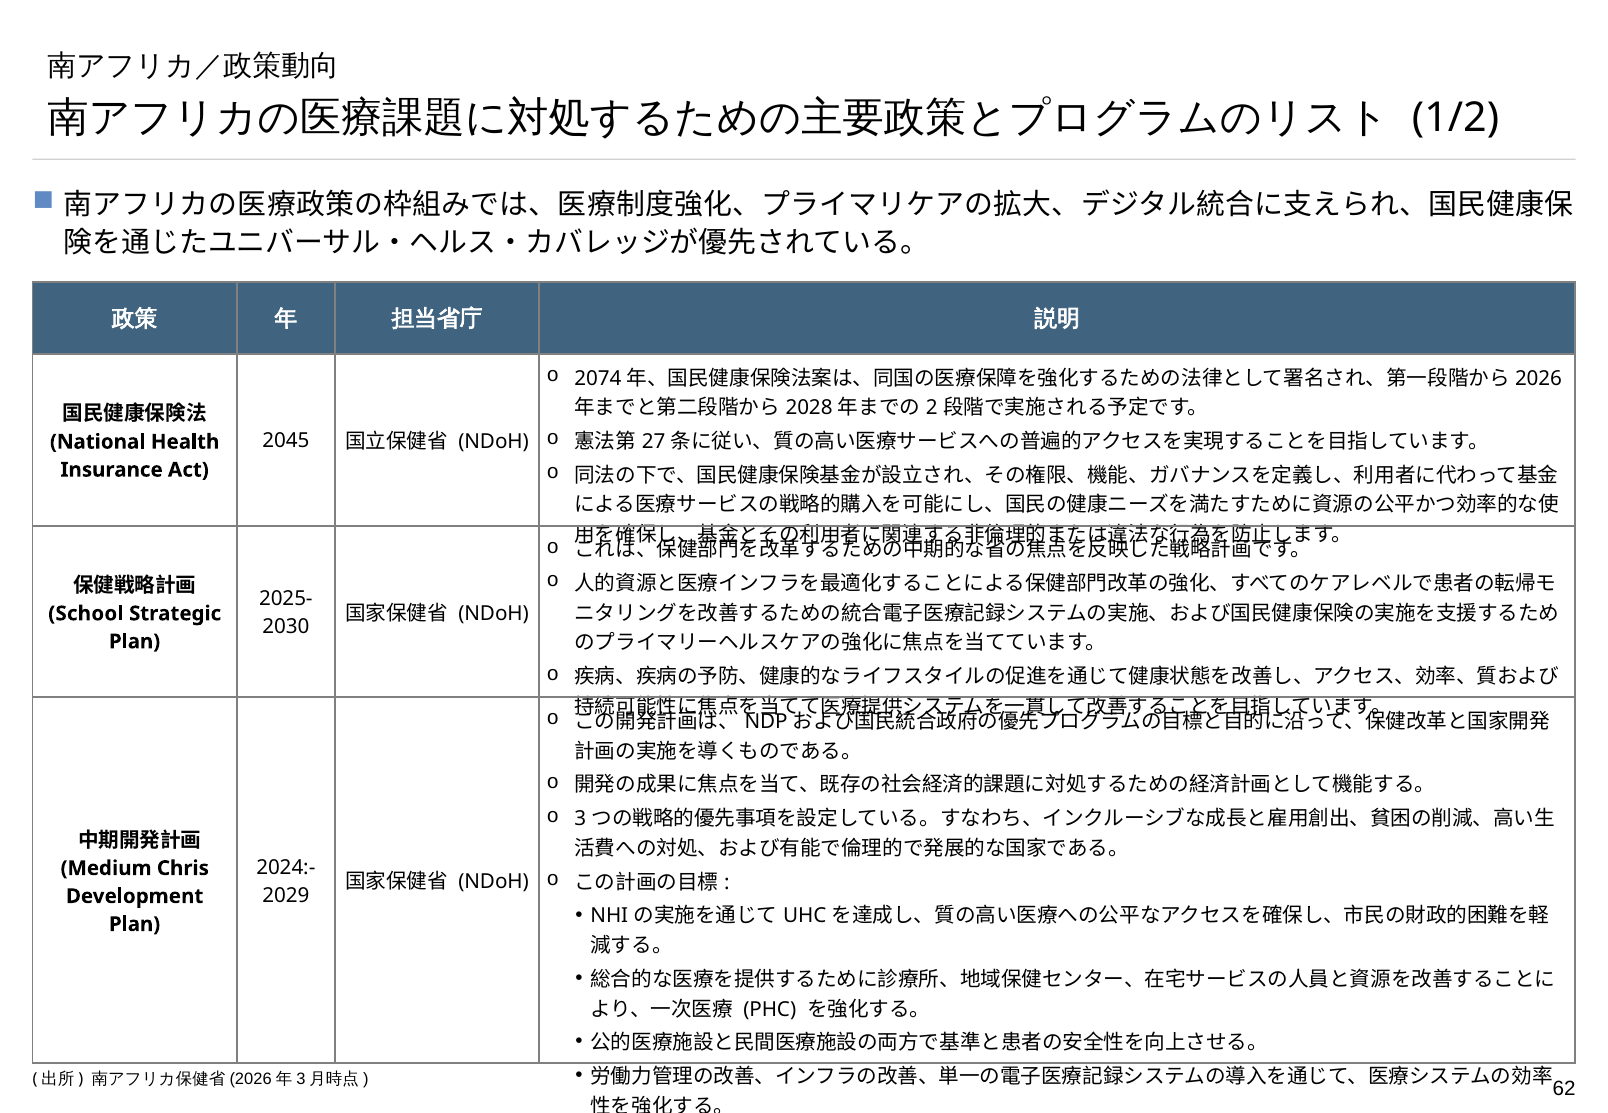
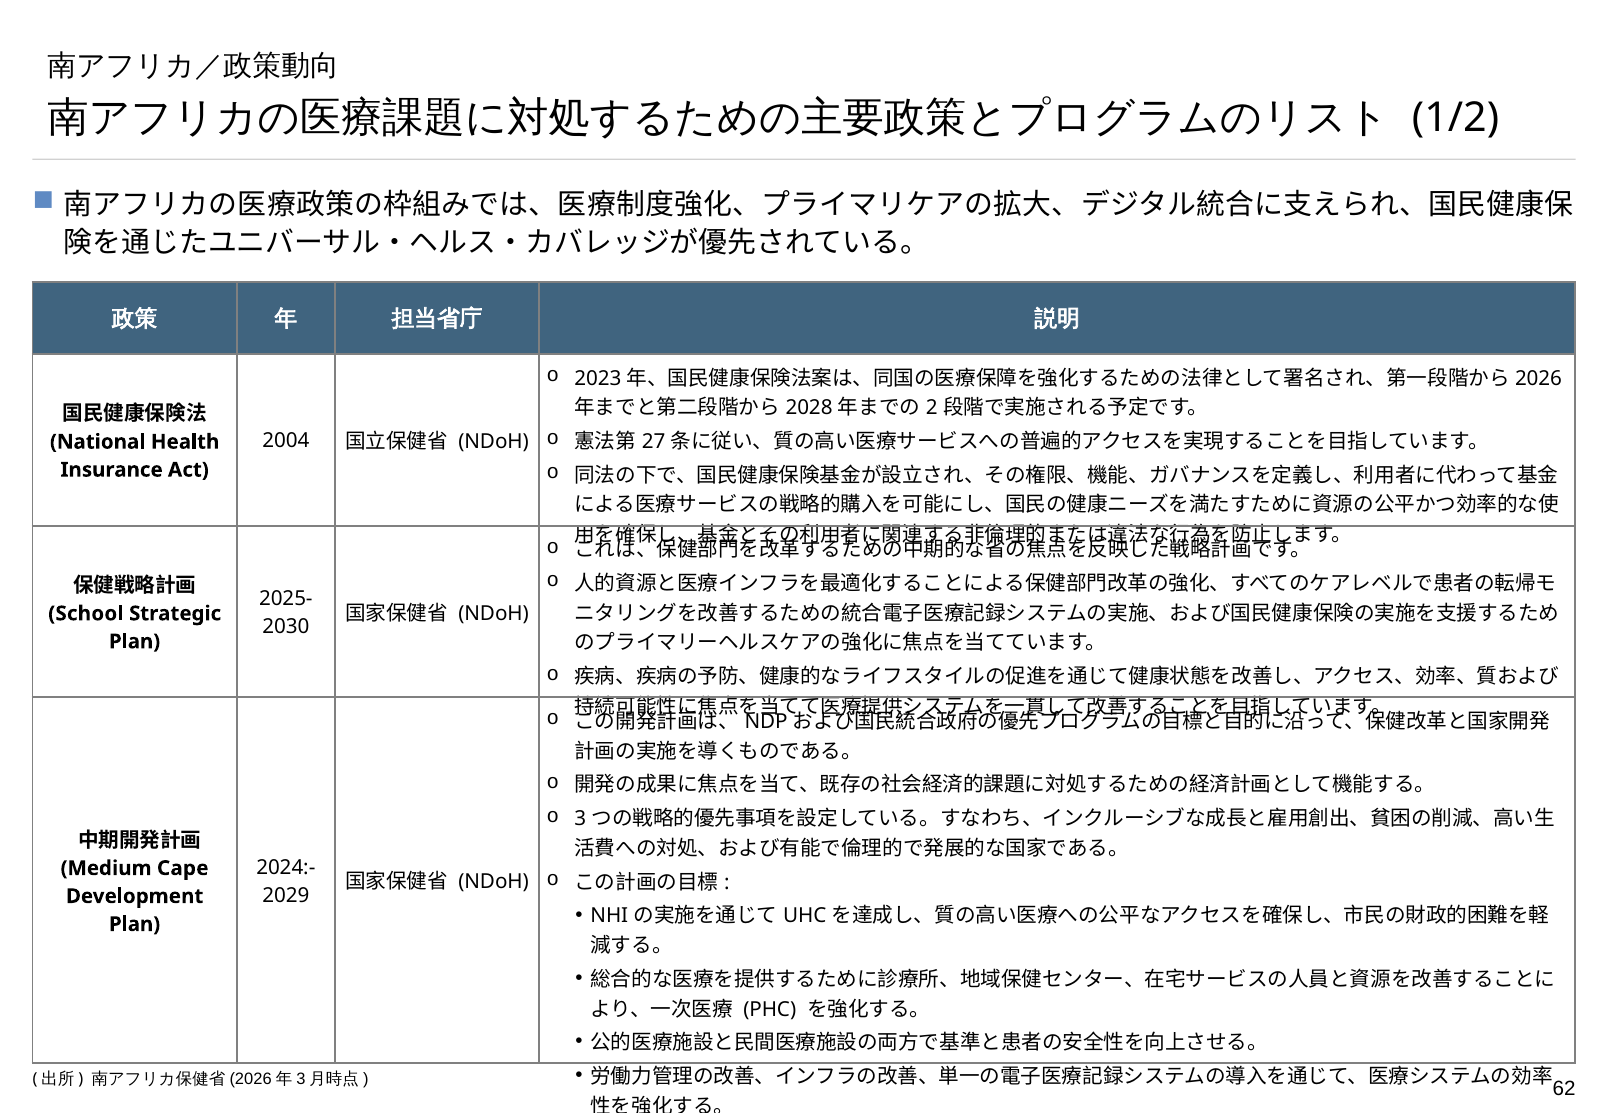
2074: 2074 -> 2023 (598, 378)
2045: 2045 -> 2004 (286, 441)
Chris: Chris -> Cape (183, 868)
